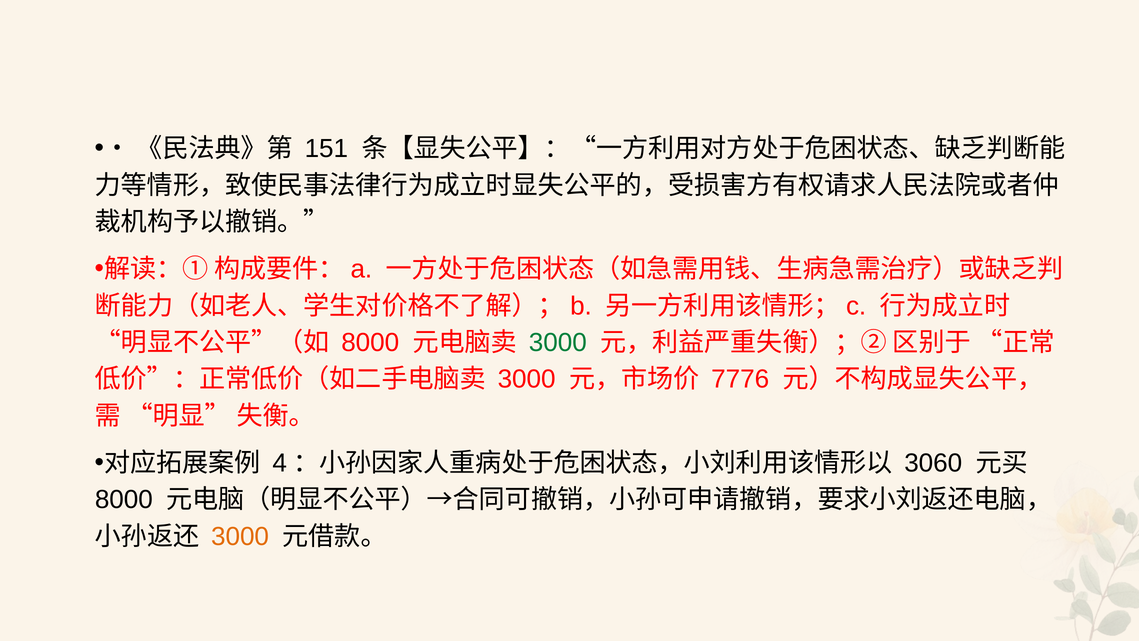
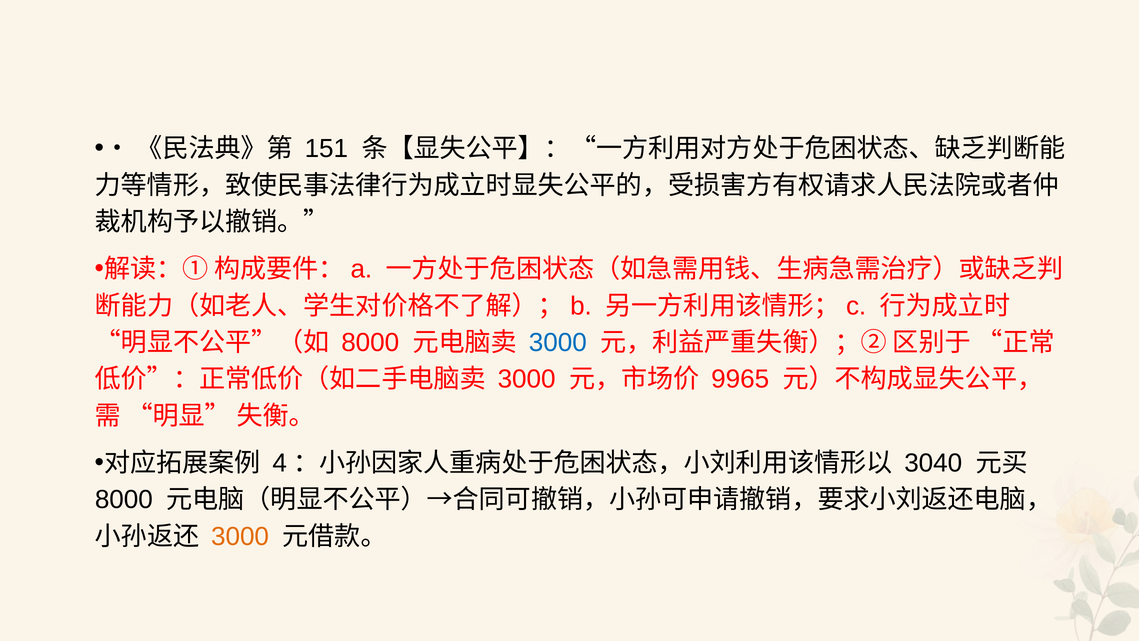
3000 colour: green -> blue (558, 342)
7776: 7776 -> 9965 (740, 379)
3060: 3060 -> 3040 (933, 463)
